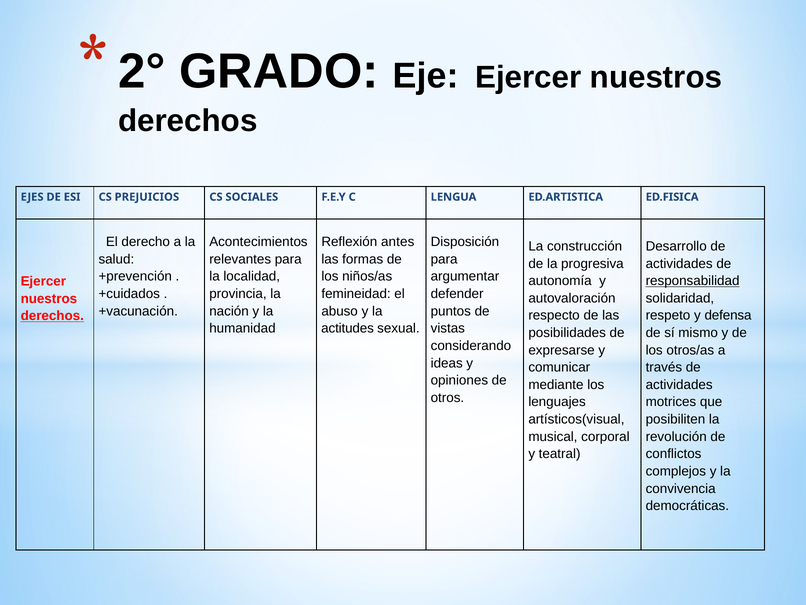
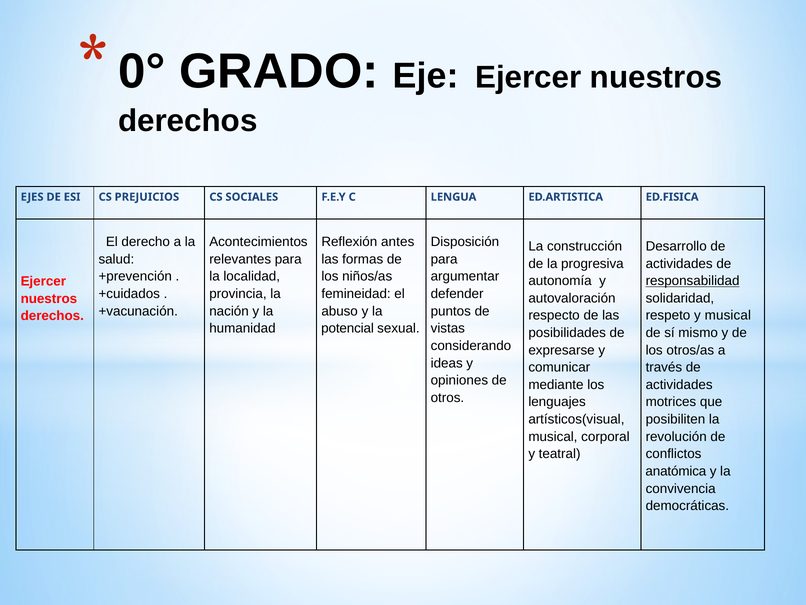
2°: 2° -> 0° (142, 71)
y defensa: defensa -> musical (728, 315)
derechos underline: present -> none (52, 316)
actitudes: actitudes -> potencial (348, 328)
complejos: complejos -> anatómica (676, 471)
